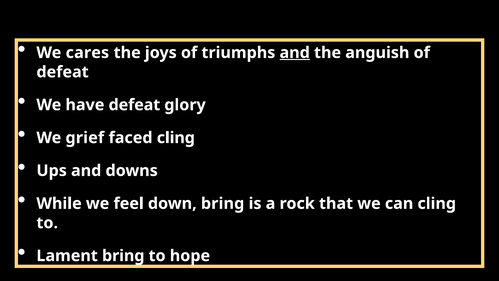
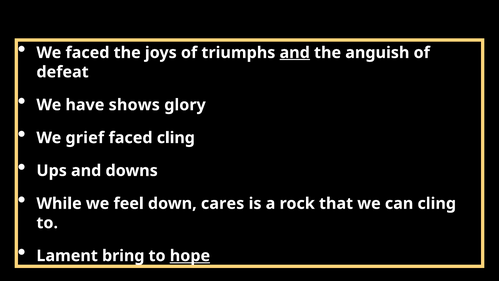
We cares: cares -> faced (87, 53)
have defeat: defeat -> shows (134, 105)
down bring: bring -> cares (223, 203)
hope underline: none -> present (190, 256)
